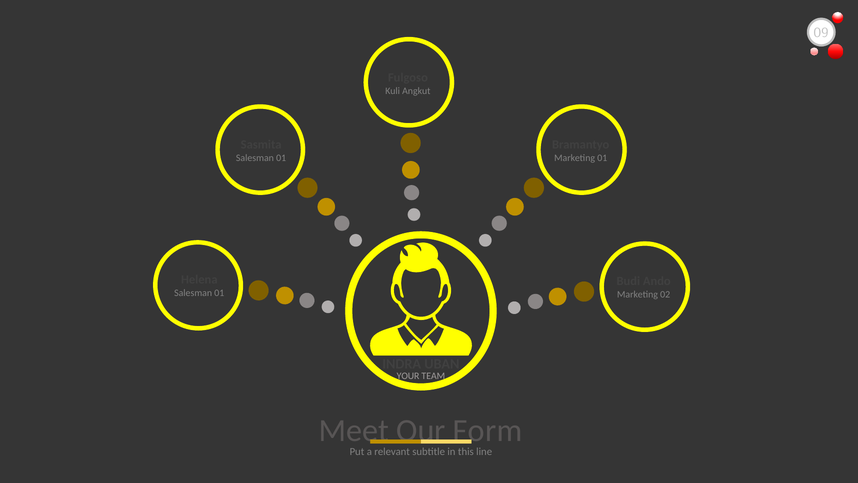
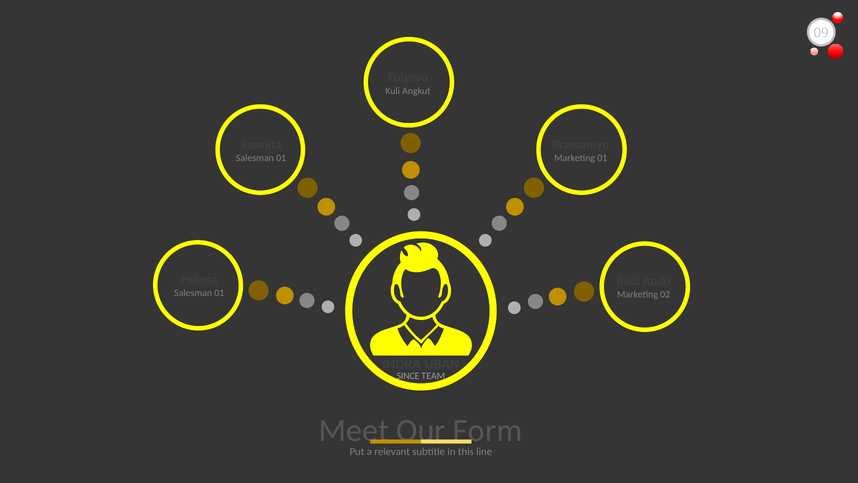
YOUR: YOUR -> SINCE (408, 375)
